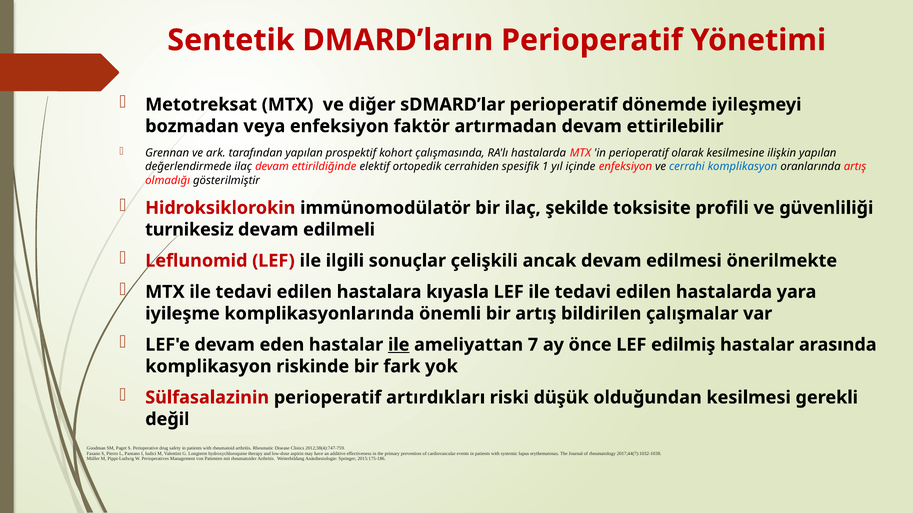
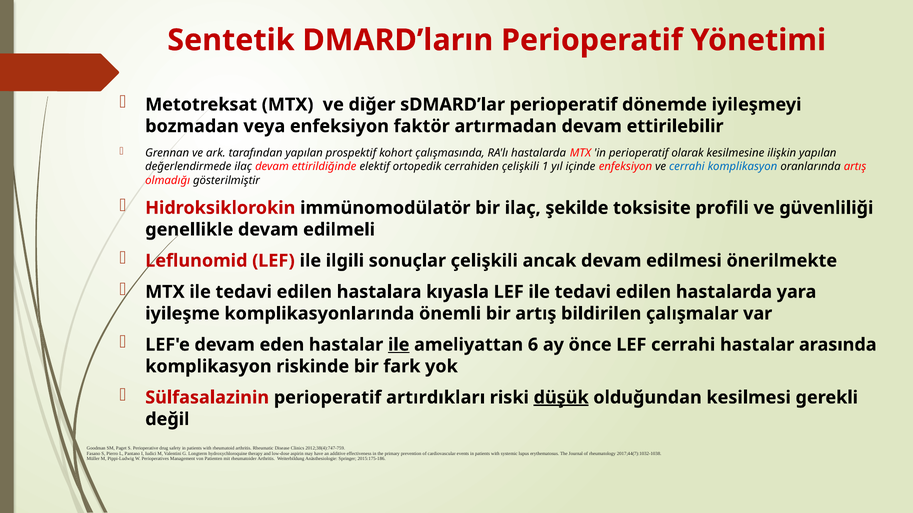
cerrahiden spesifik: spesifik -> çelişkili (520, 167)
turnikesiz: turnikesiz -> genellikle (189, 230)
7: 7 -> 6 (533, 345)
LEF edilmiş: edilmiş -> cerrahi (683, 345)
düşük underline: none -> present (561, 398)
